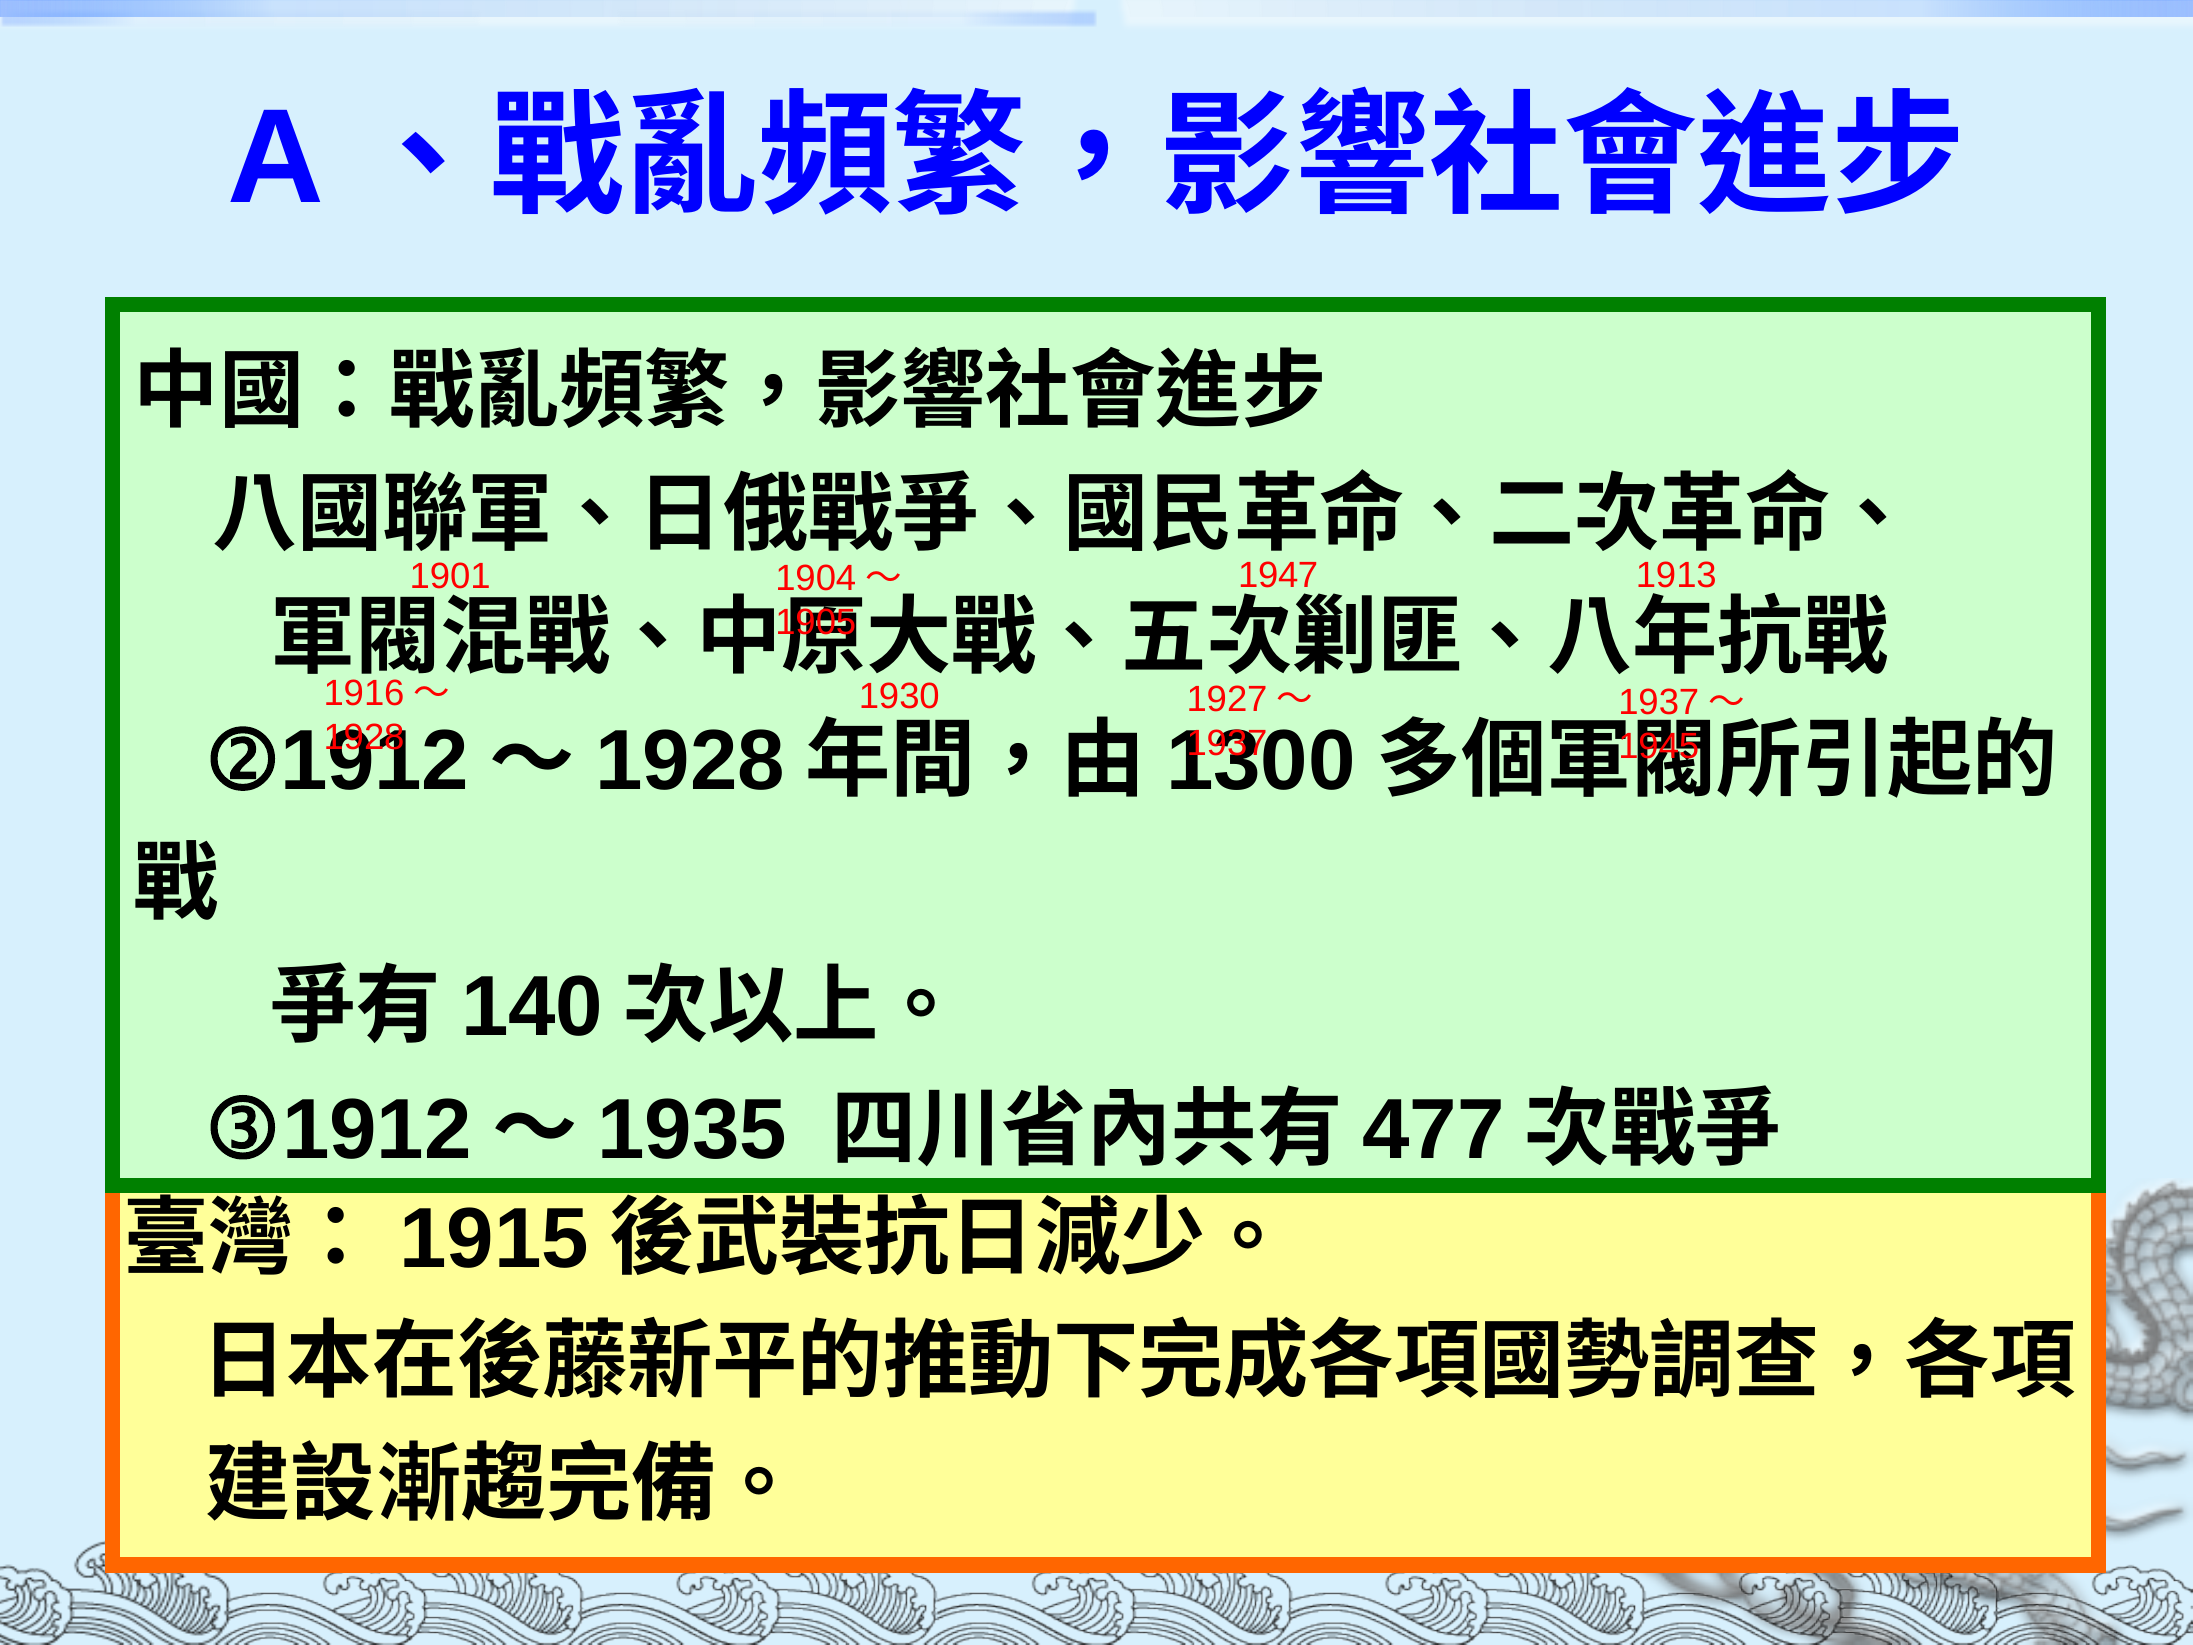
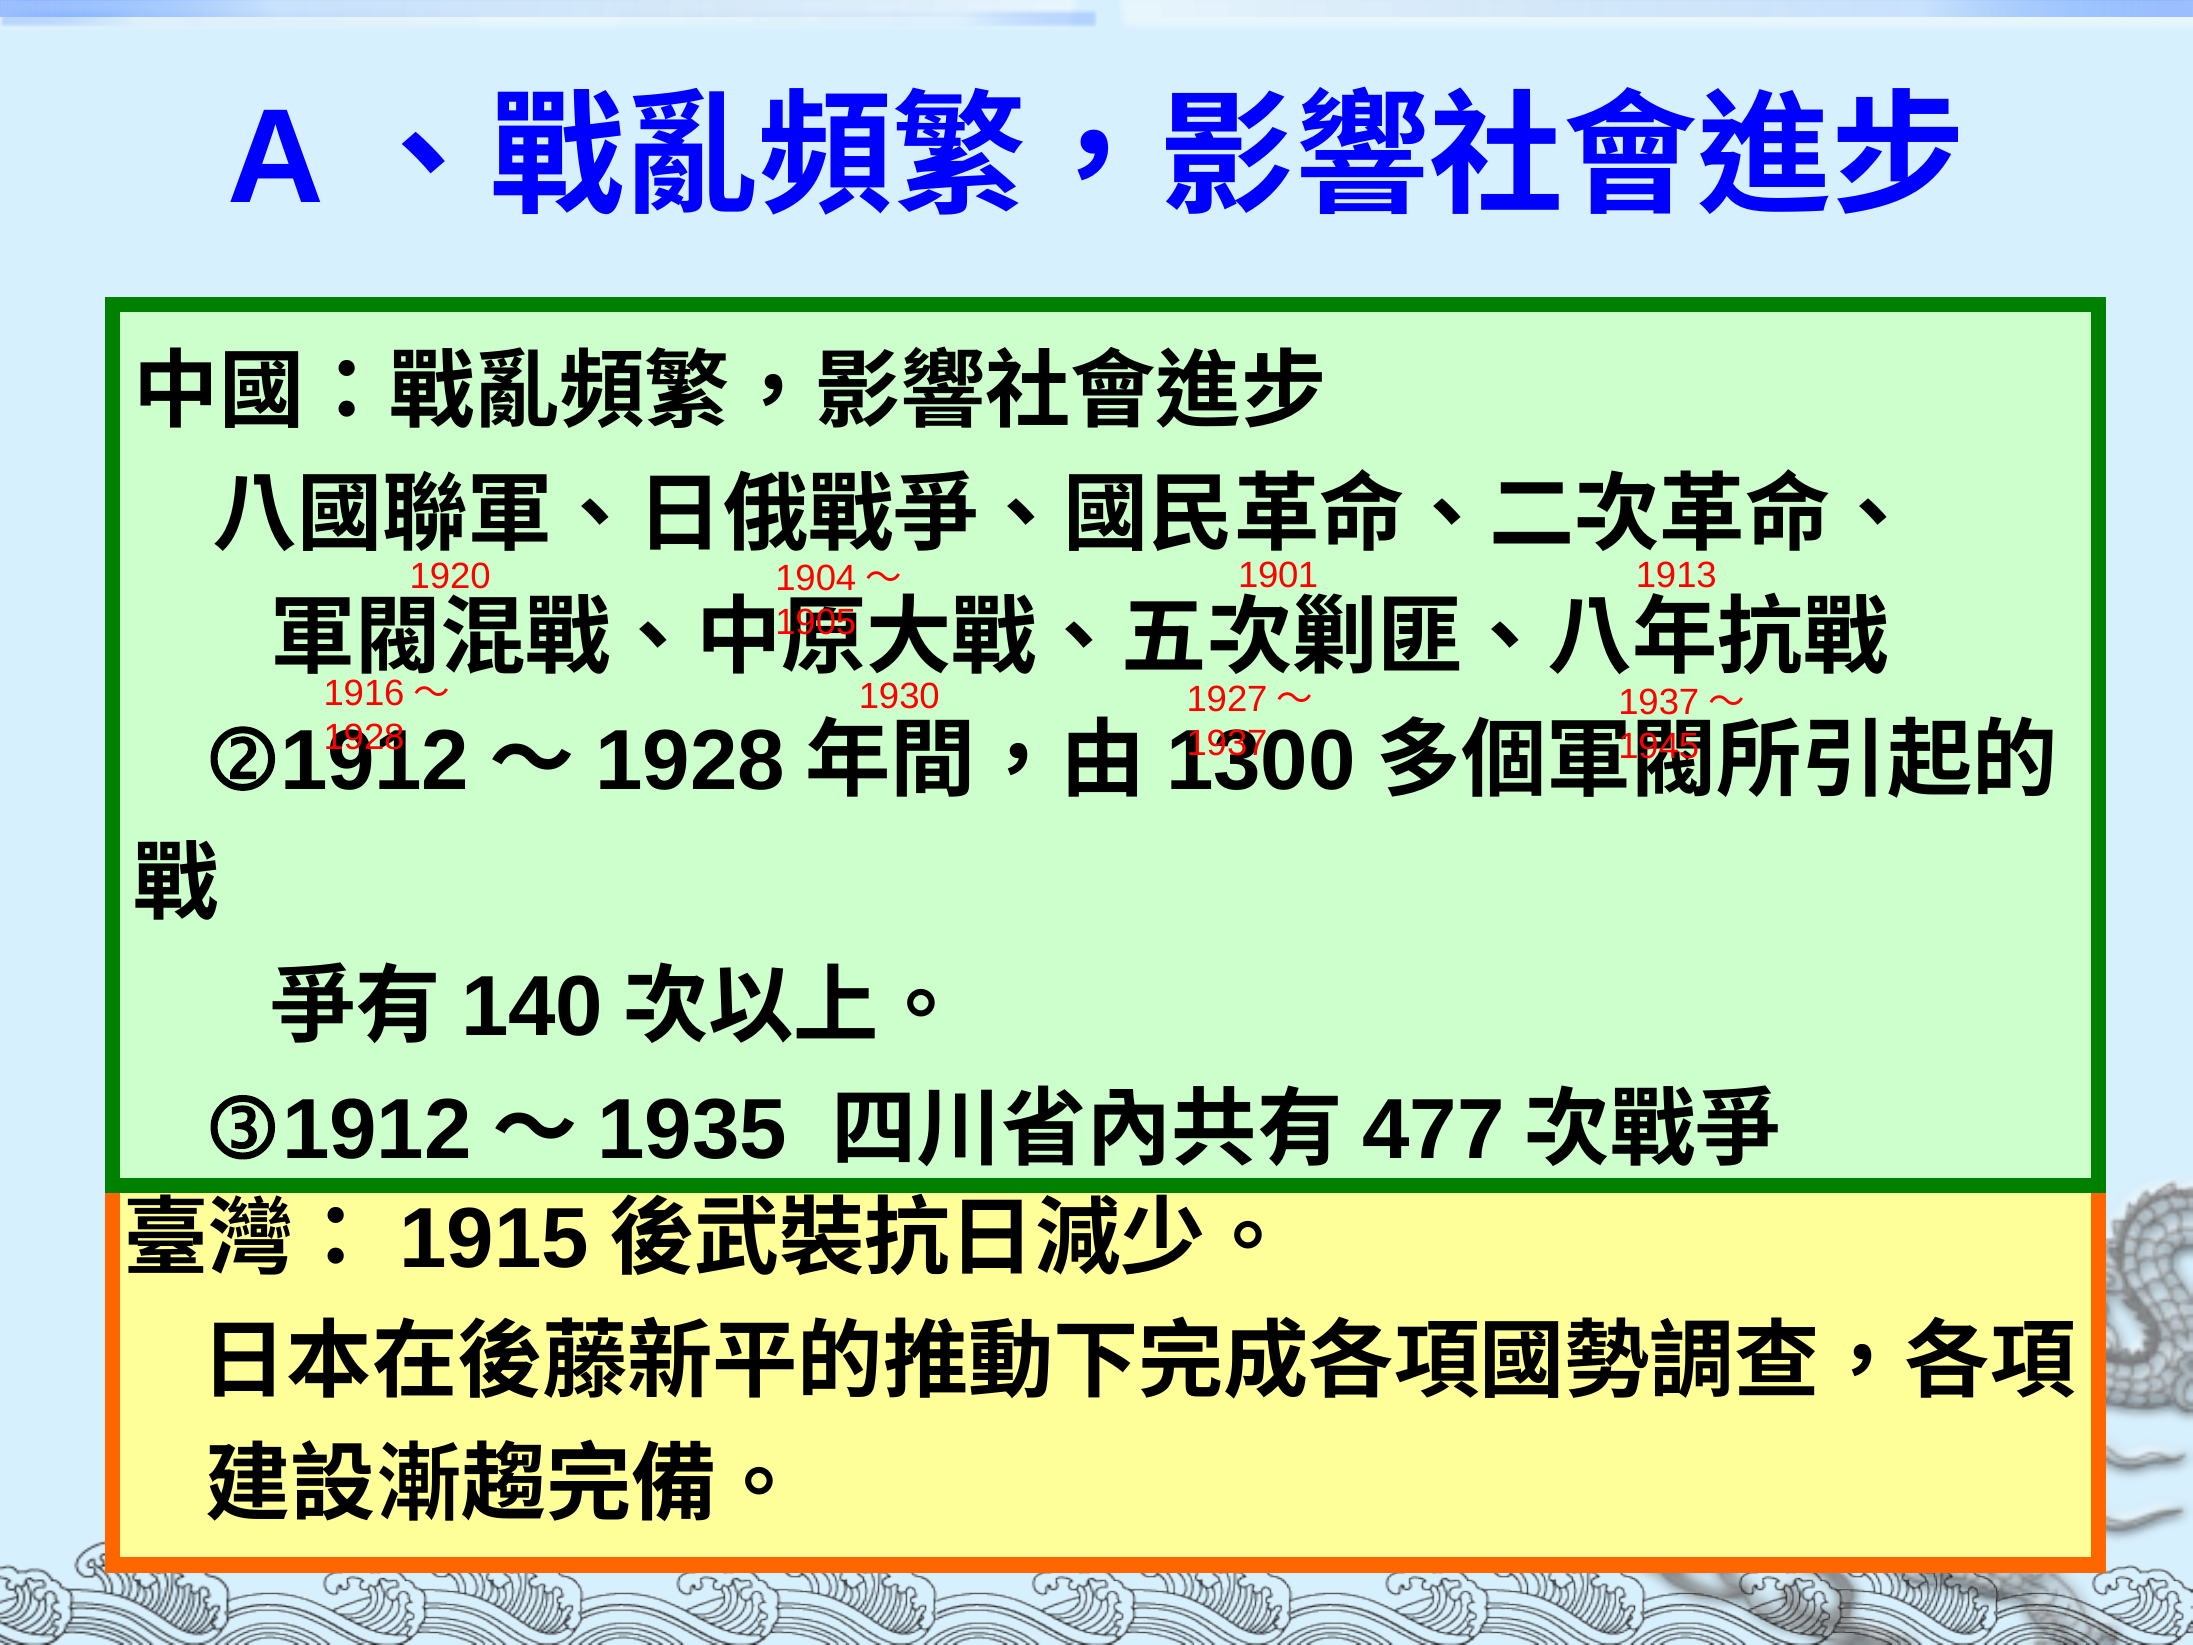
1947: 1947 -> 1901 (1278, 575)
1901: 1901 -> 1920 (450, 576)
